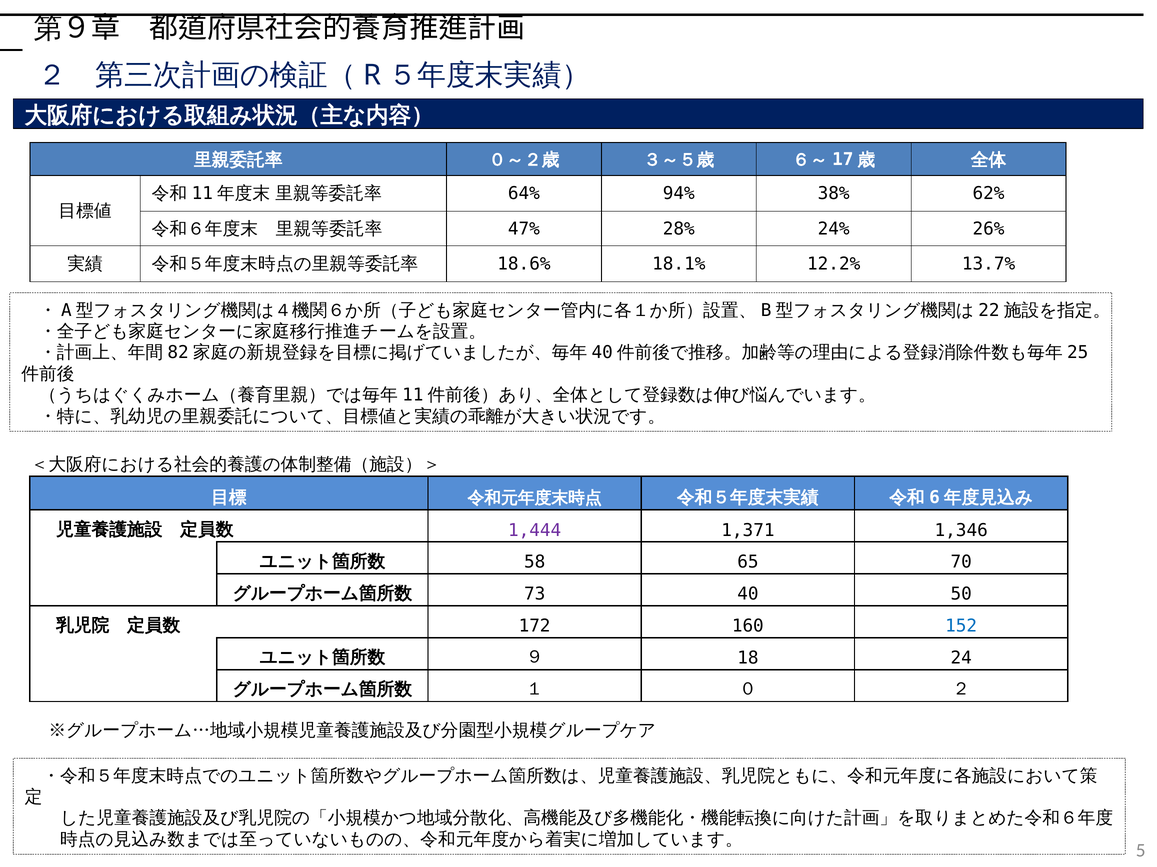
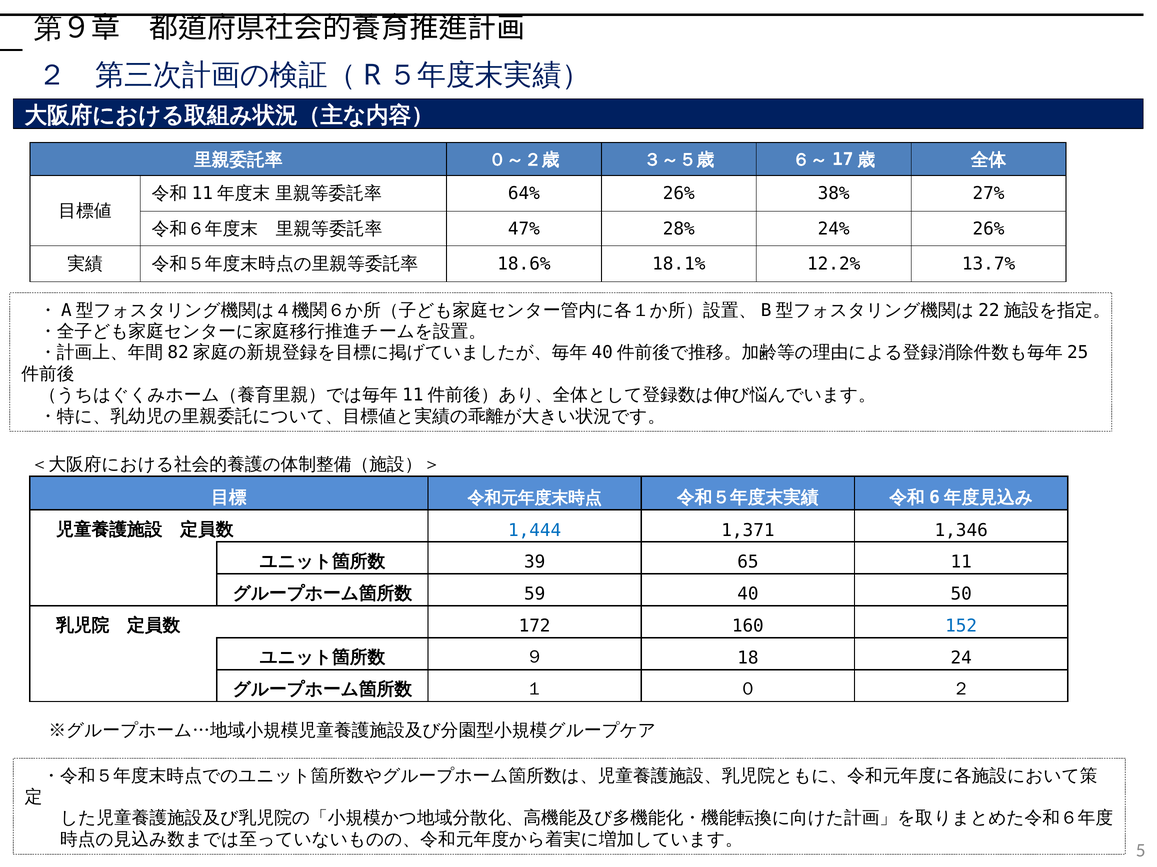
64% 94%: 94% -> 26% (679, 194)
62%: 62% -> 27% (989, 194)
1,444 colour: purple -> blue (535, 531)
58: 58 -> 39 (535, 563)
70: 70 -> 11 (961, 563)
73: 73 -> 59 (535, 595)
